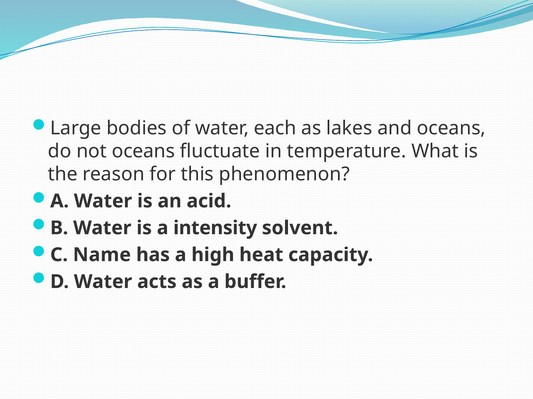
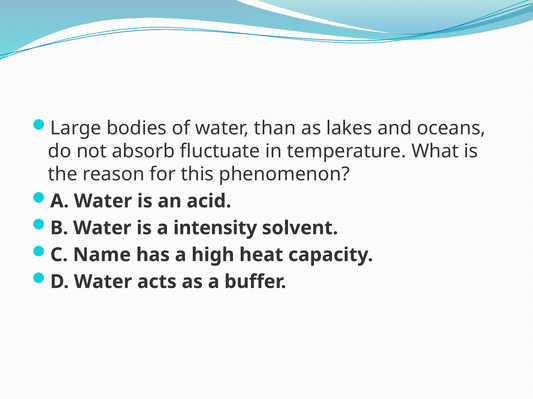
each: each -> than (275, 128)
not oceans: oceans -> absorb (143, 151)
